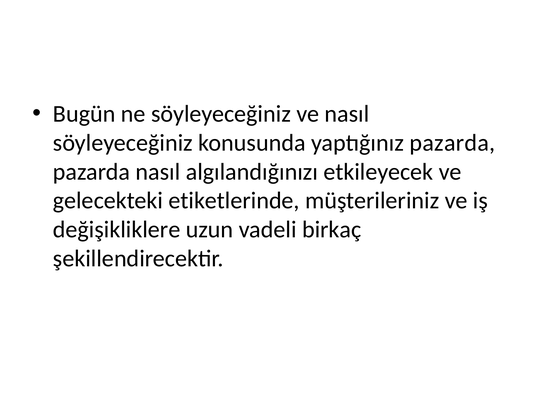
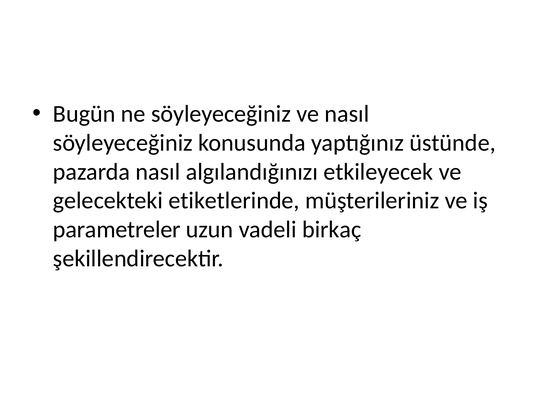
yaptığınız pazarda: pazarda -> üstünde (453, 143)
değişikliklere: değişikliklere -> parametreler (117, 230)
